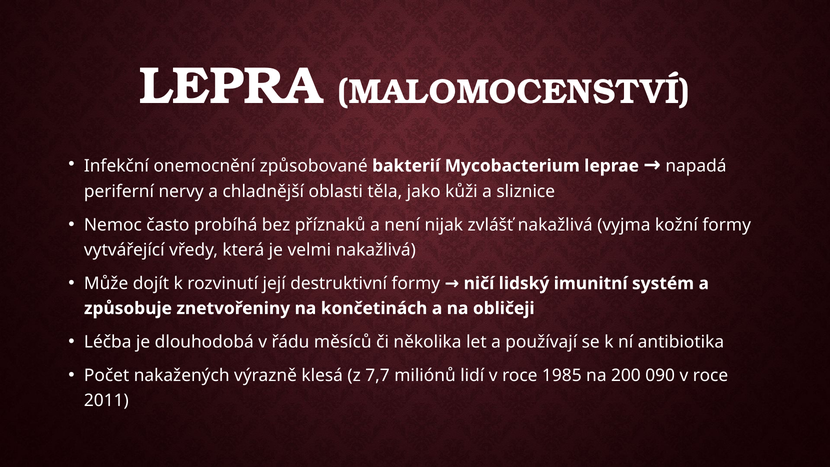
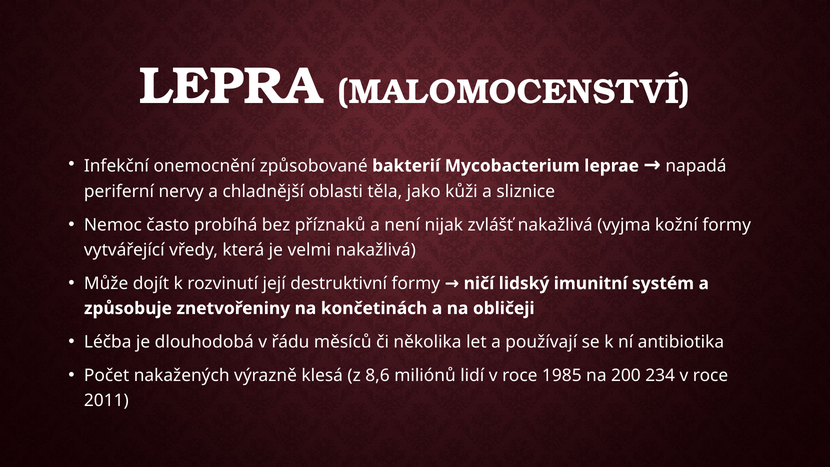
7,7: 7,7 -> 8,6 (377, 375)
090: 090 -> 234 (660, 375)
